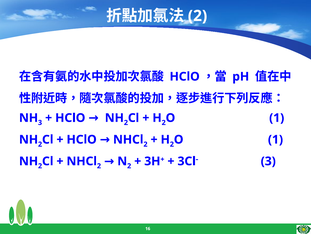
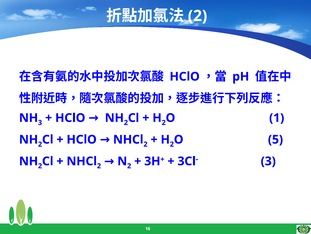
1: 1 -> 5 (275, 139)
